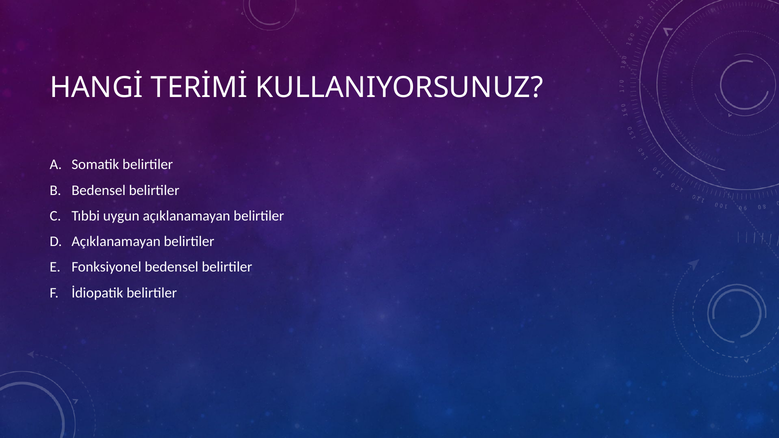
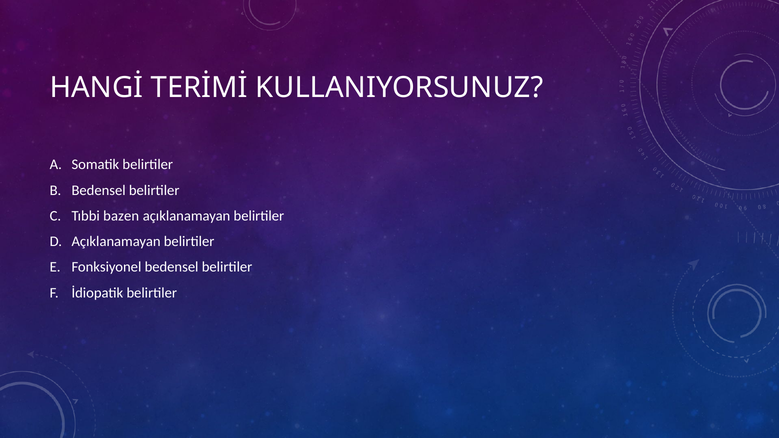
uygun: uygun -> bazen (121, 216)
